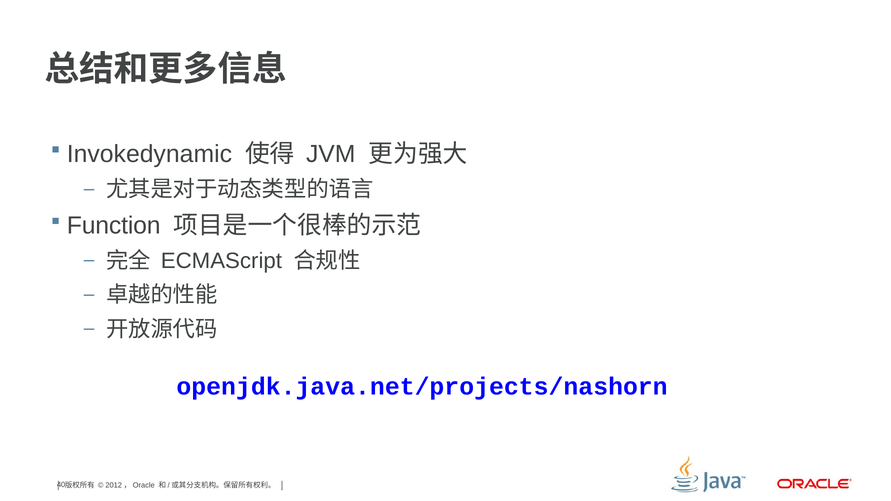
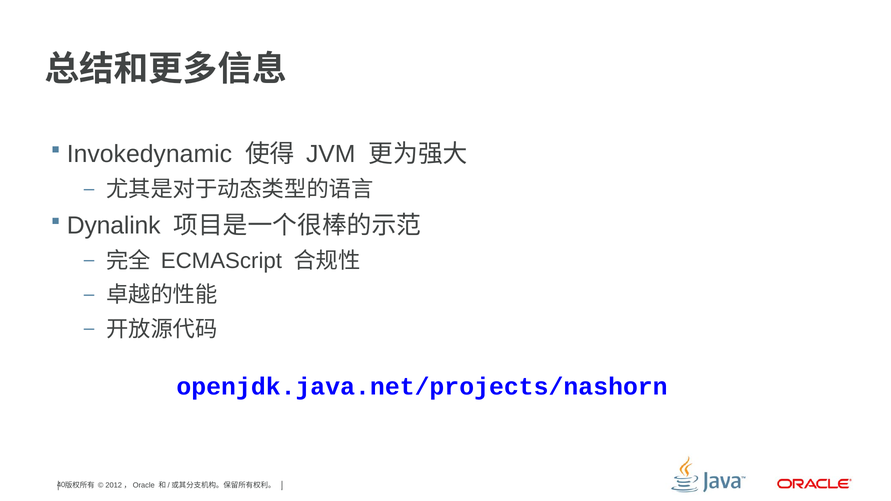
Function: Function -> Dynalink (114, 225)
